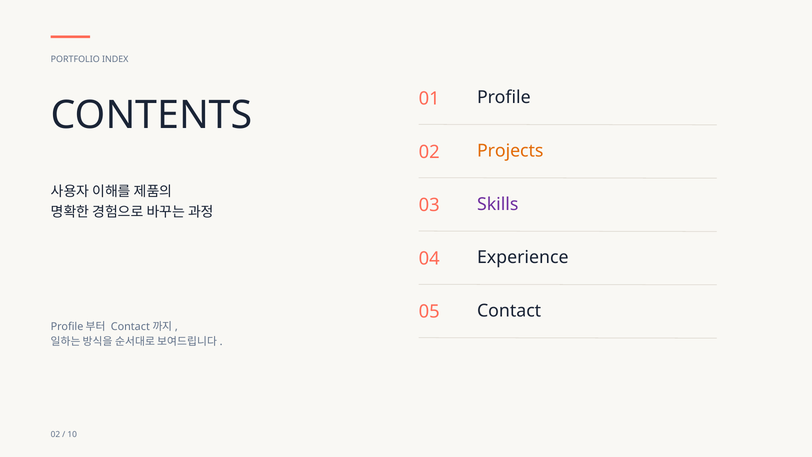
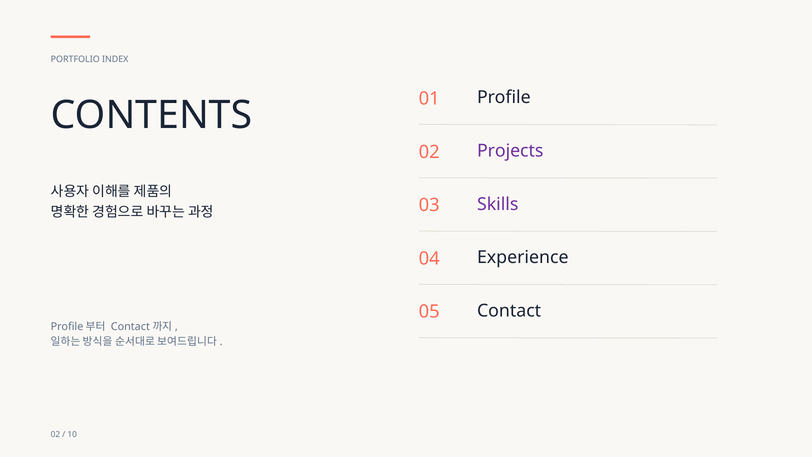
Projects colour: orange -> purple (510, 151)
